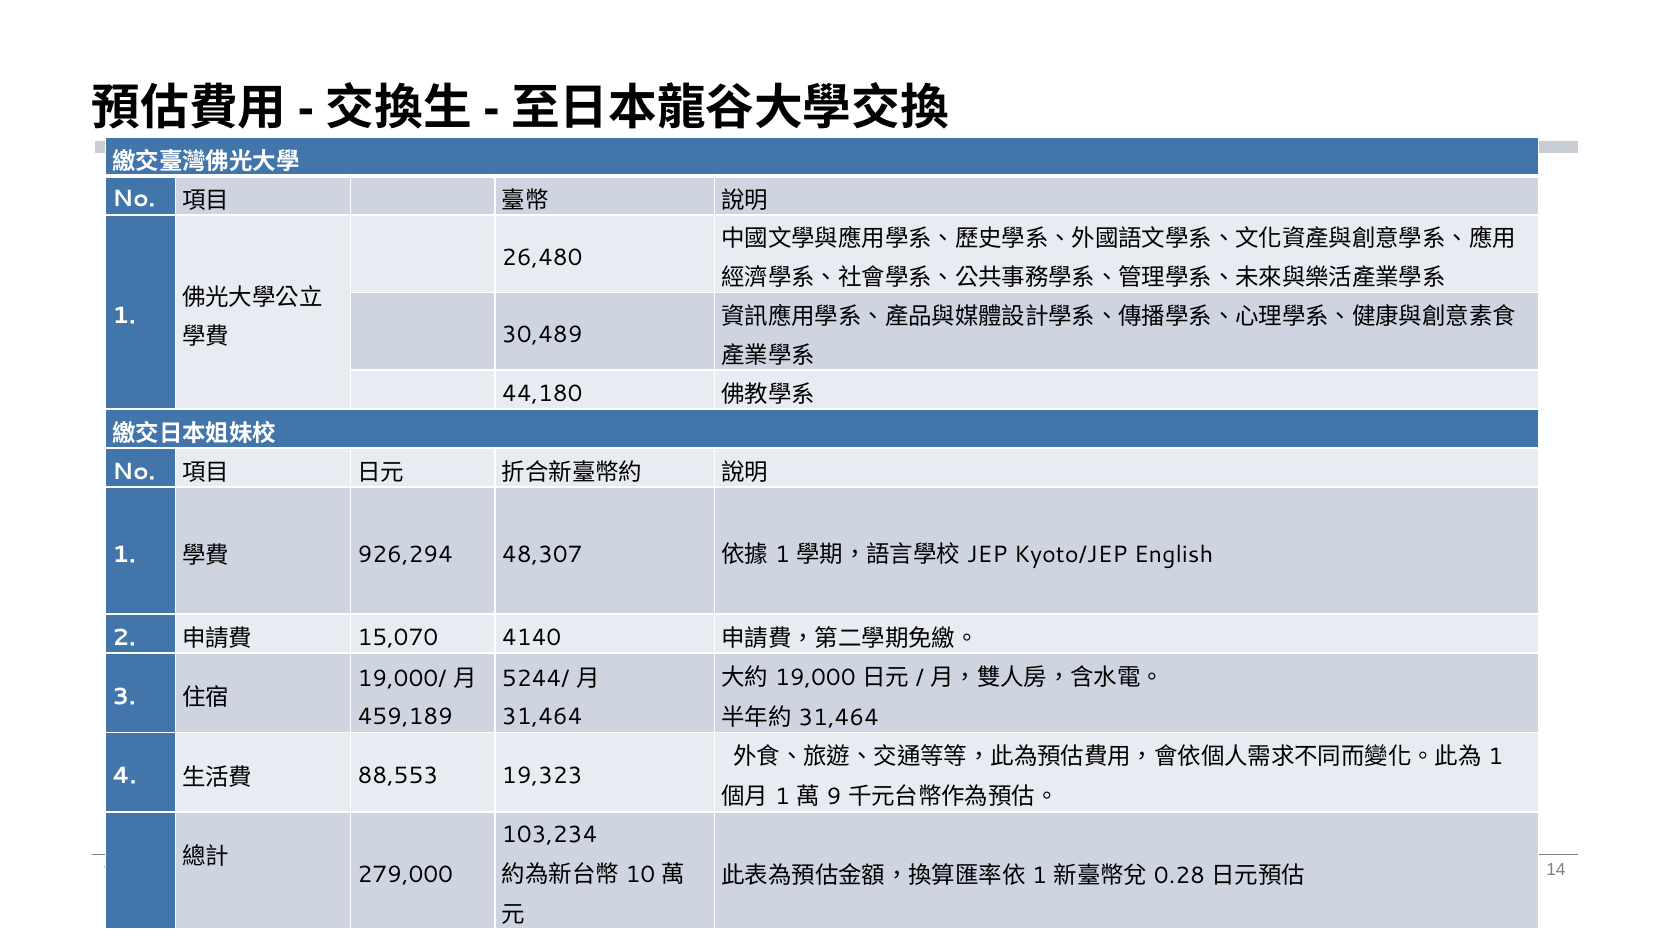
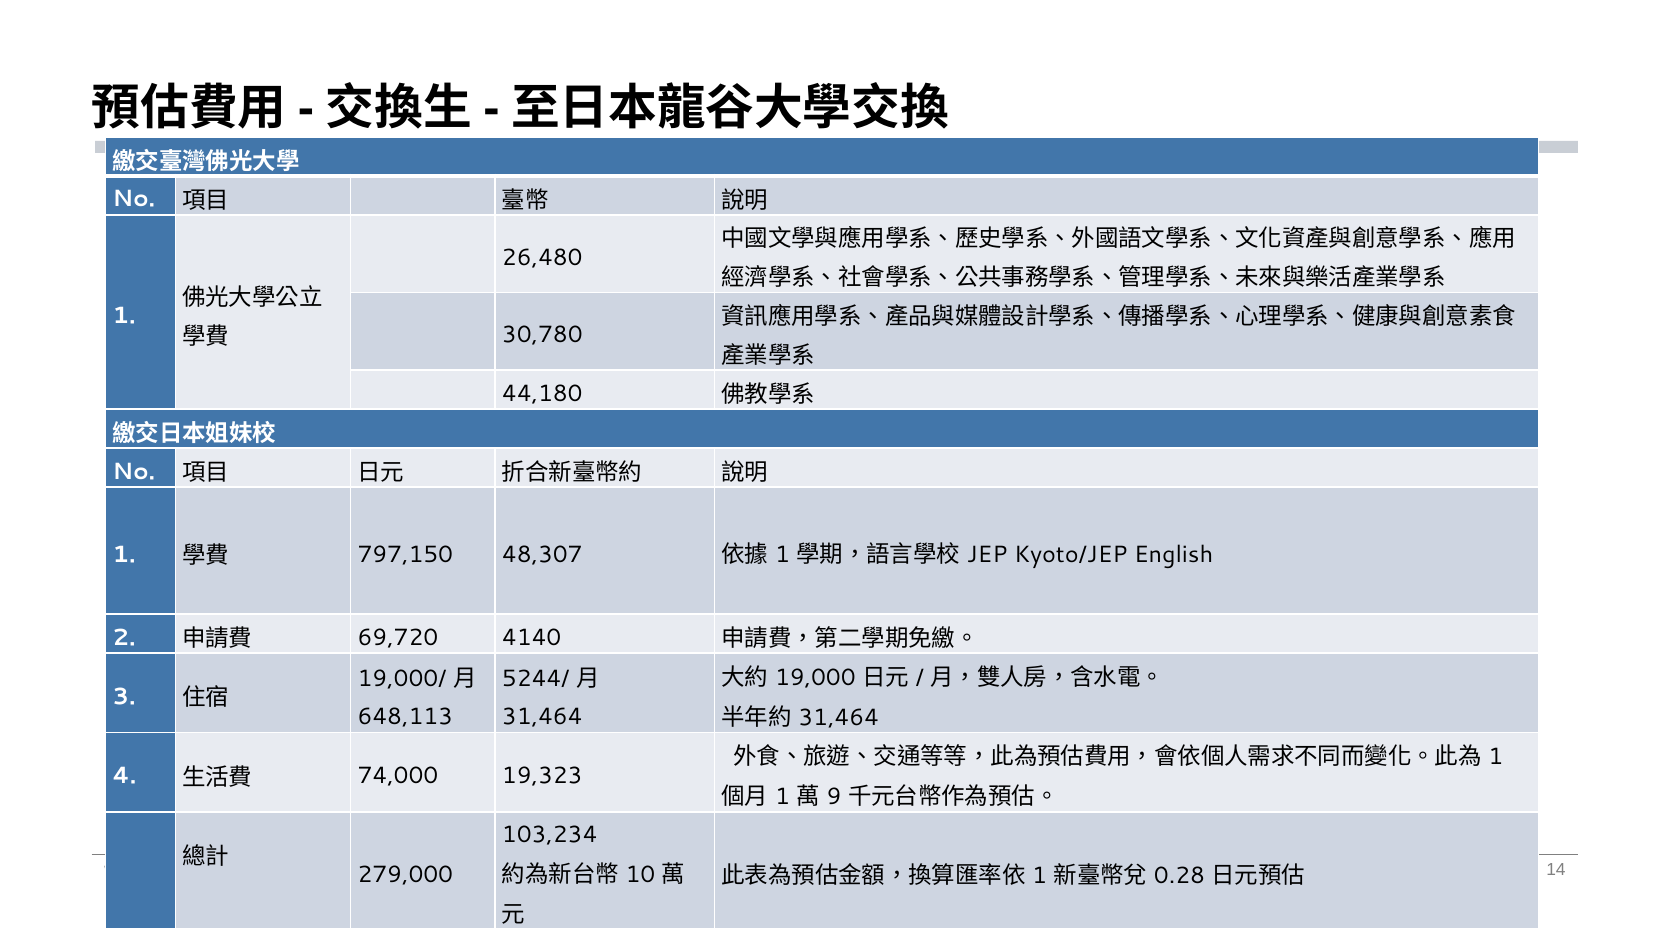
30,489: 30,489 -> 30,780 (542, 335)
926,294: 926,294 -> 797,150 (405, 555)
15,070: 15,070 -> 69,720 (398, 638)
459,189: 459,189 -> 648,113 (405, 717)
88,553: 88,553 -> 74,000 (398, 777)
